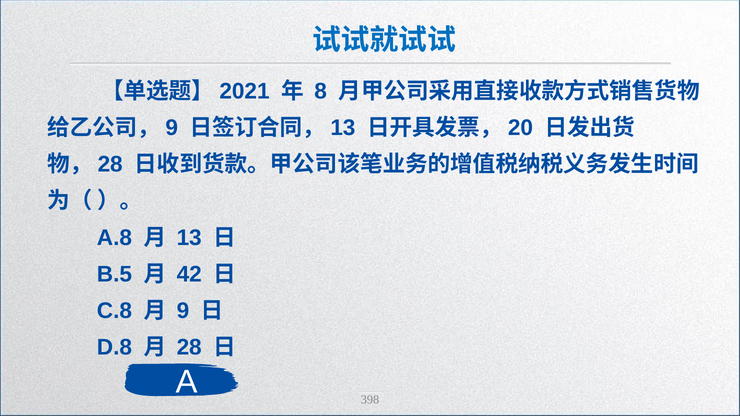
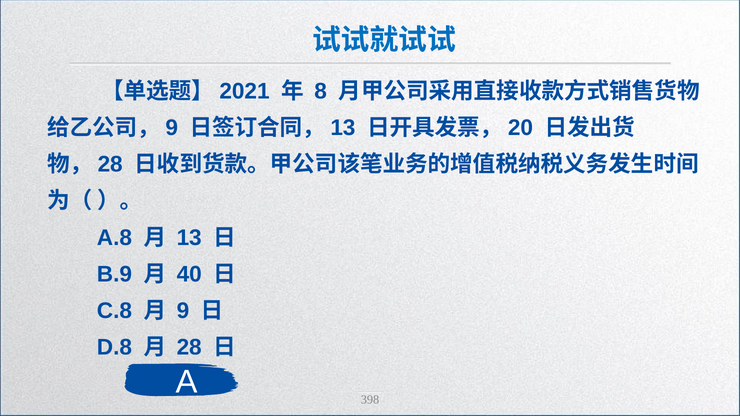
B.5: B.5 -> B.9 (114, 274)
42: 42 -> 40 (189, 274)
